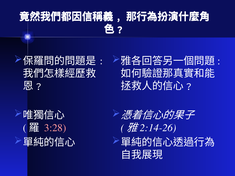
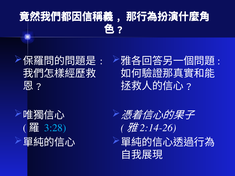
3:28 colour: pink -> light blue (55, 128)
